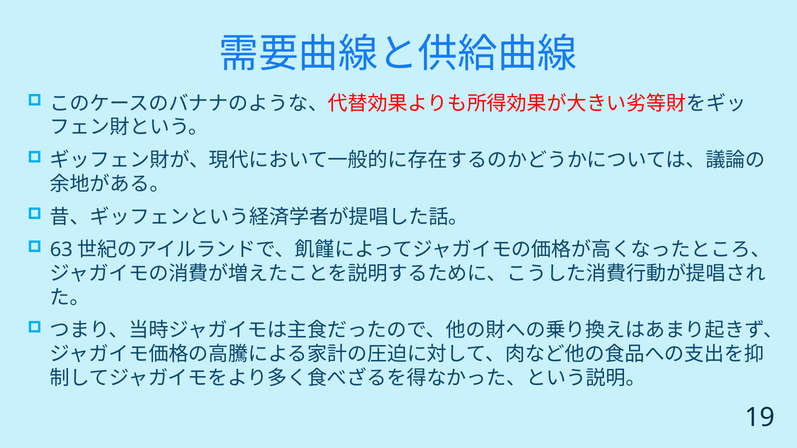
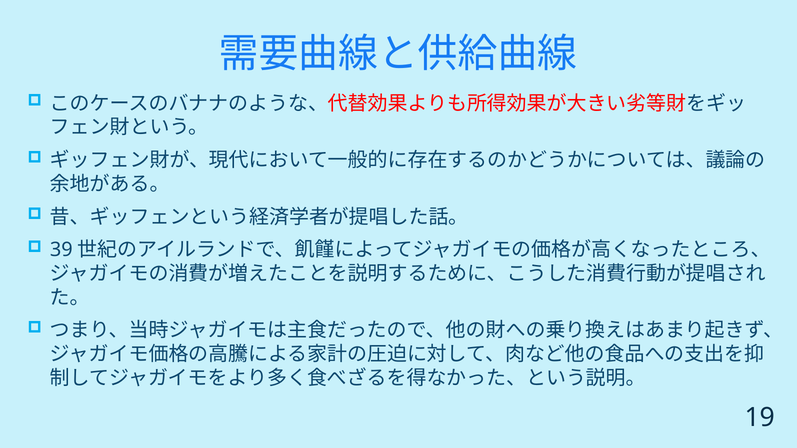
63: 63 -> 39 (61, 250)
